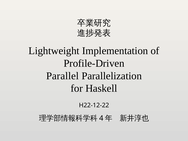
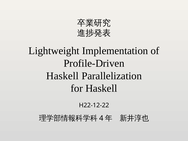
Parallel: Parallel -> Haskell (62, 76)
